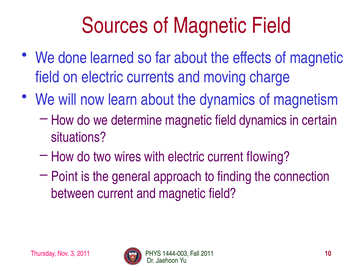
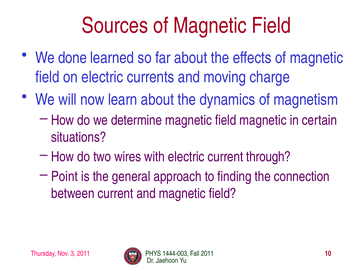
field dynamics: dynamics -> magnetic (263, 120)
flowing: flowing -> through (269, 157)
